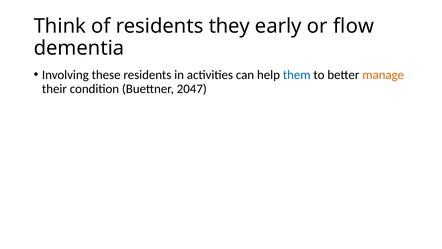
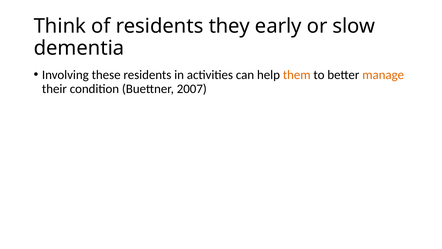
flow: flow -> slow (354, 26)
them colour: blue -> orange (297, 75)
2047: 2047 -> 2007 (192, 89)
